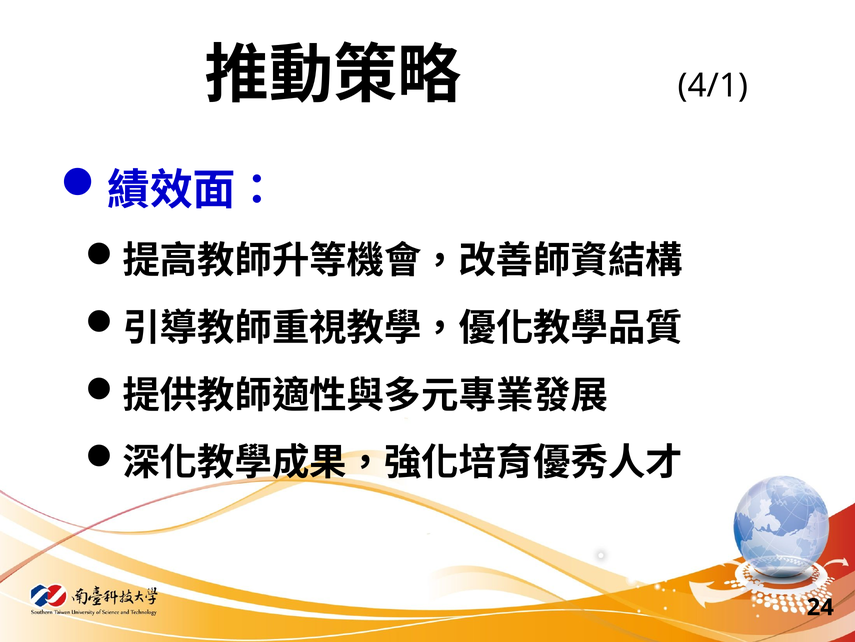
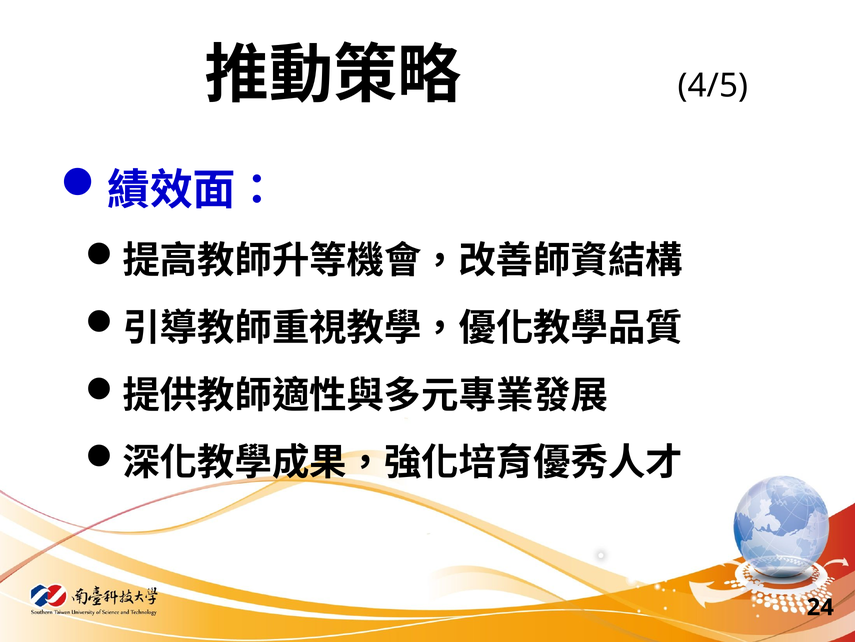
4/1: 4/1 -> 4/5 (713, 86)
